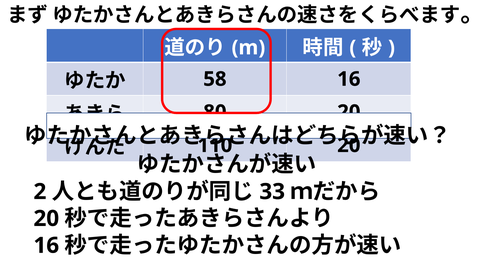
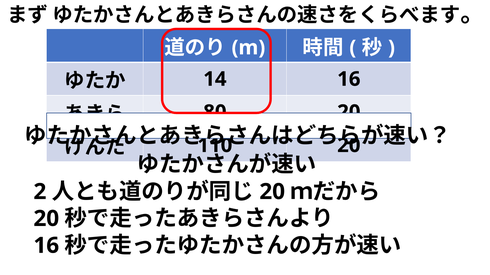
58: 58 -> 14 (215, 79)
33: 33 -> 20 (272, 192)
